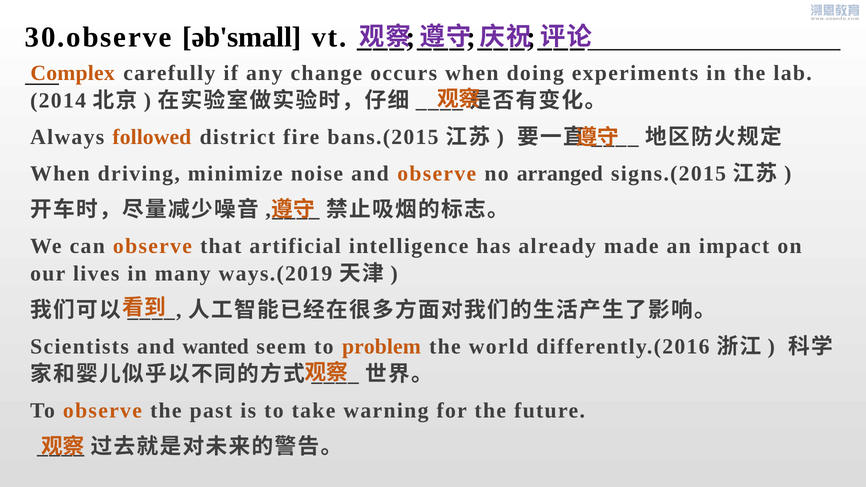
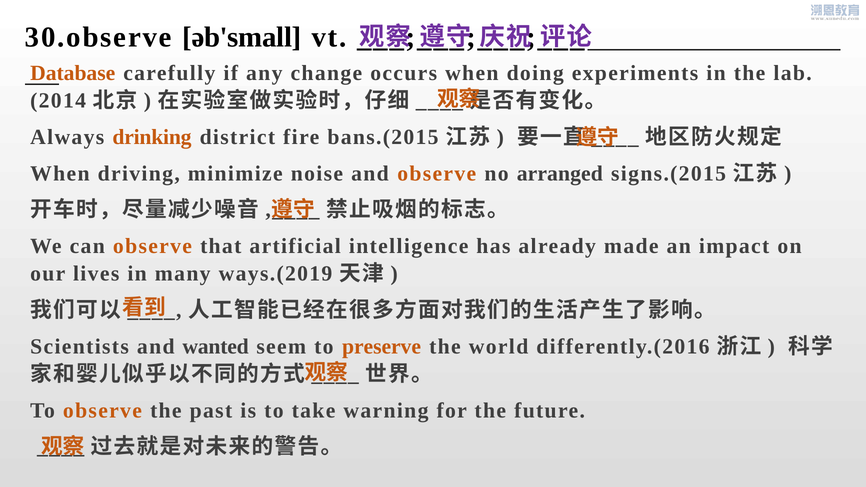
Complex: Complex -> Database (73, 73)
followed: followed -> drinking (152, 137)
problem: problem -> preserve (382, 347)
